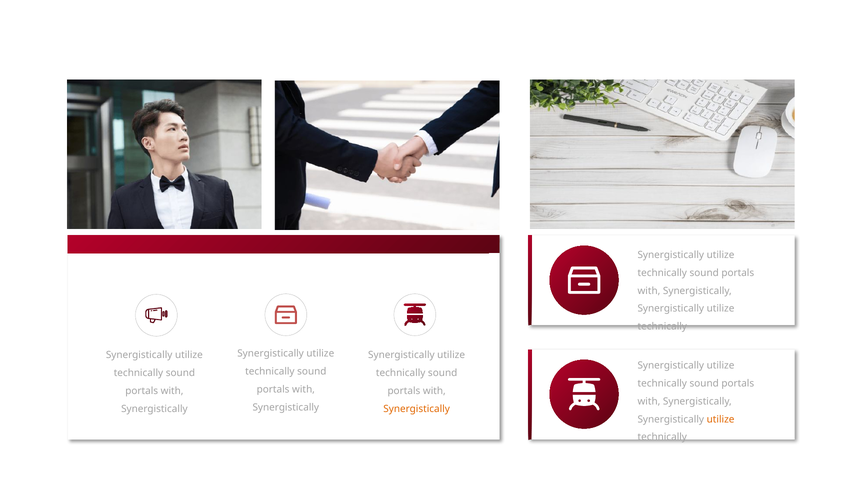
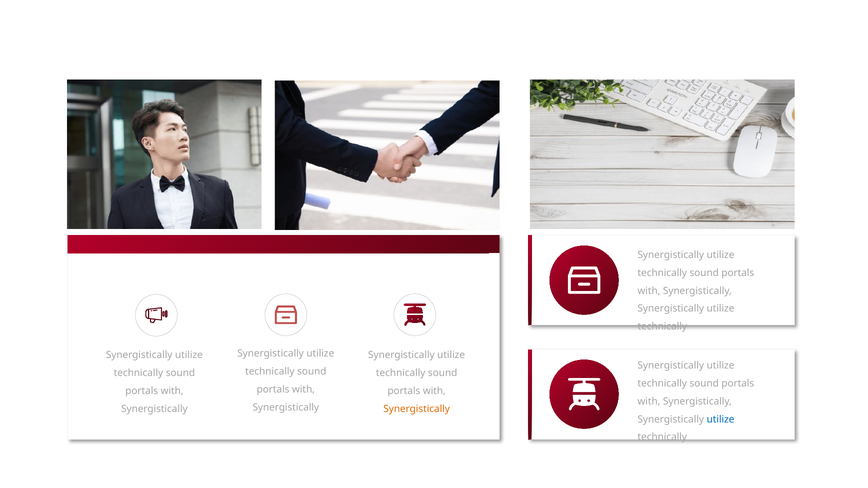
utilize colour: orange -> blue (721, 419)
